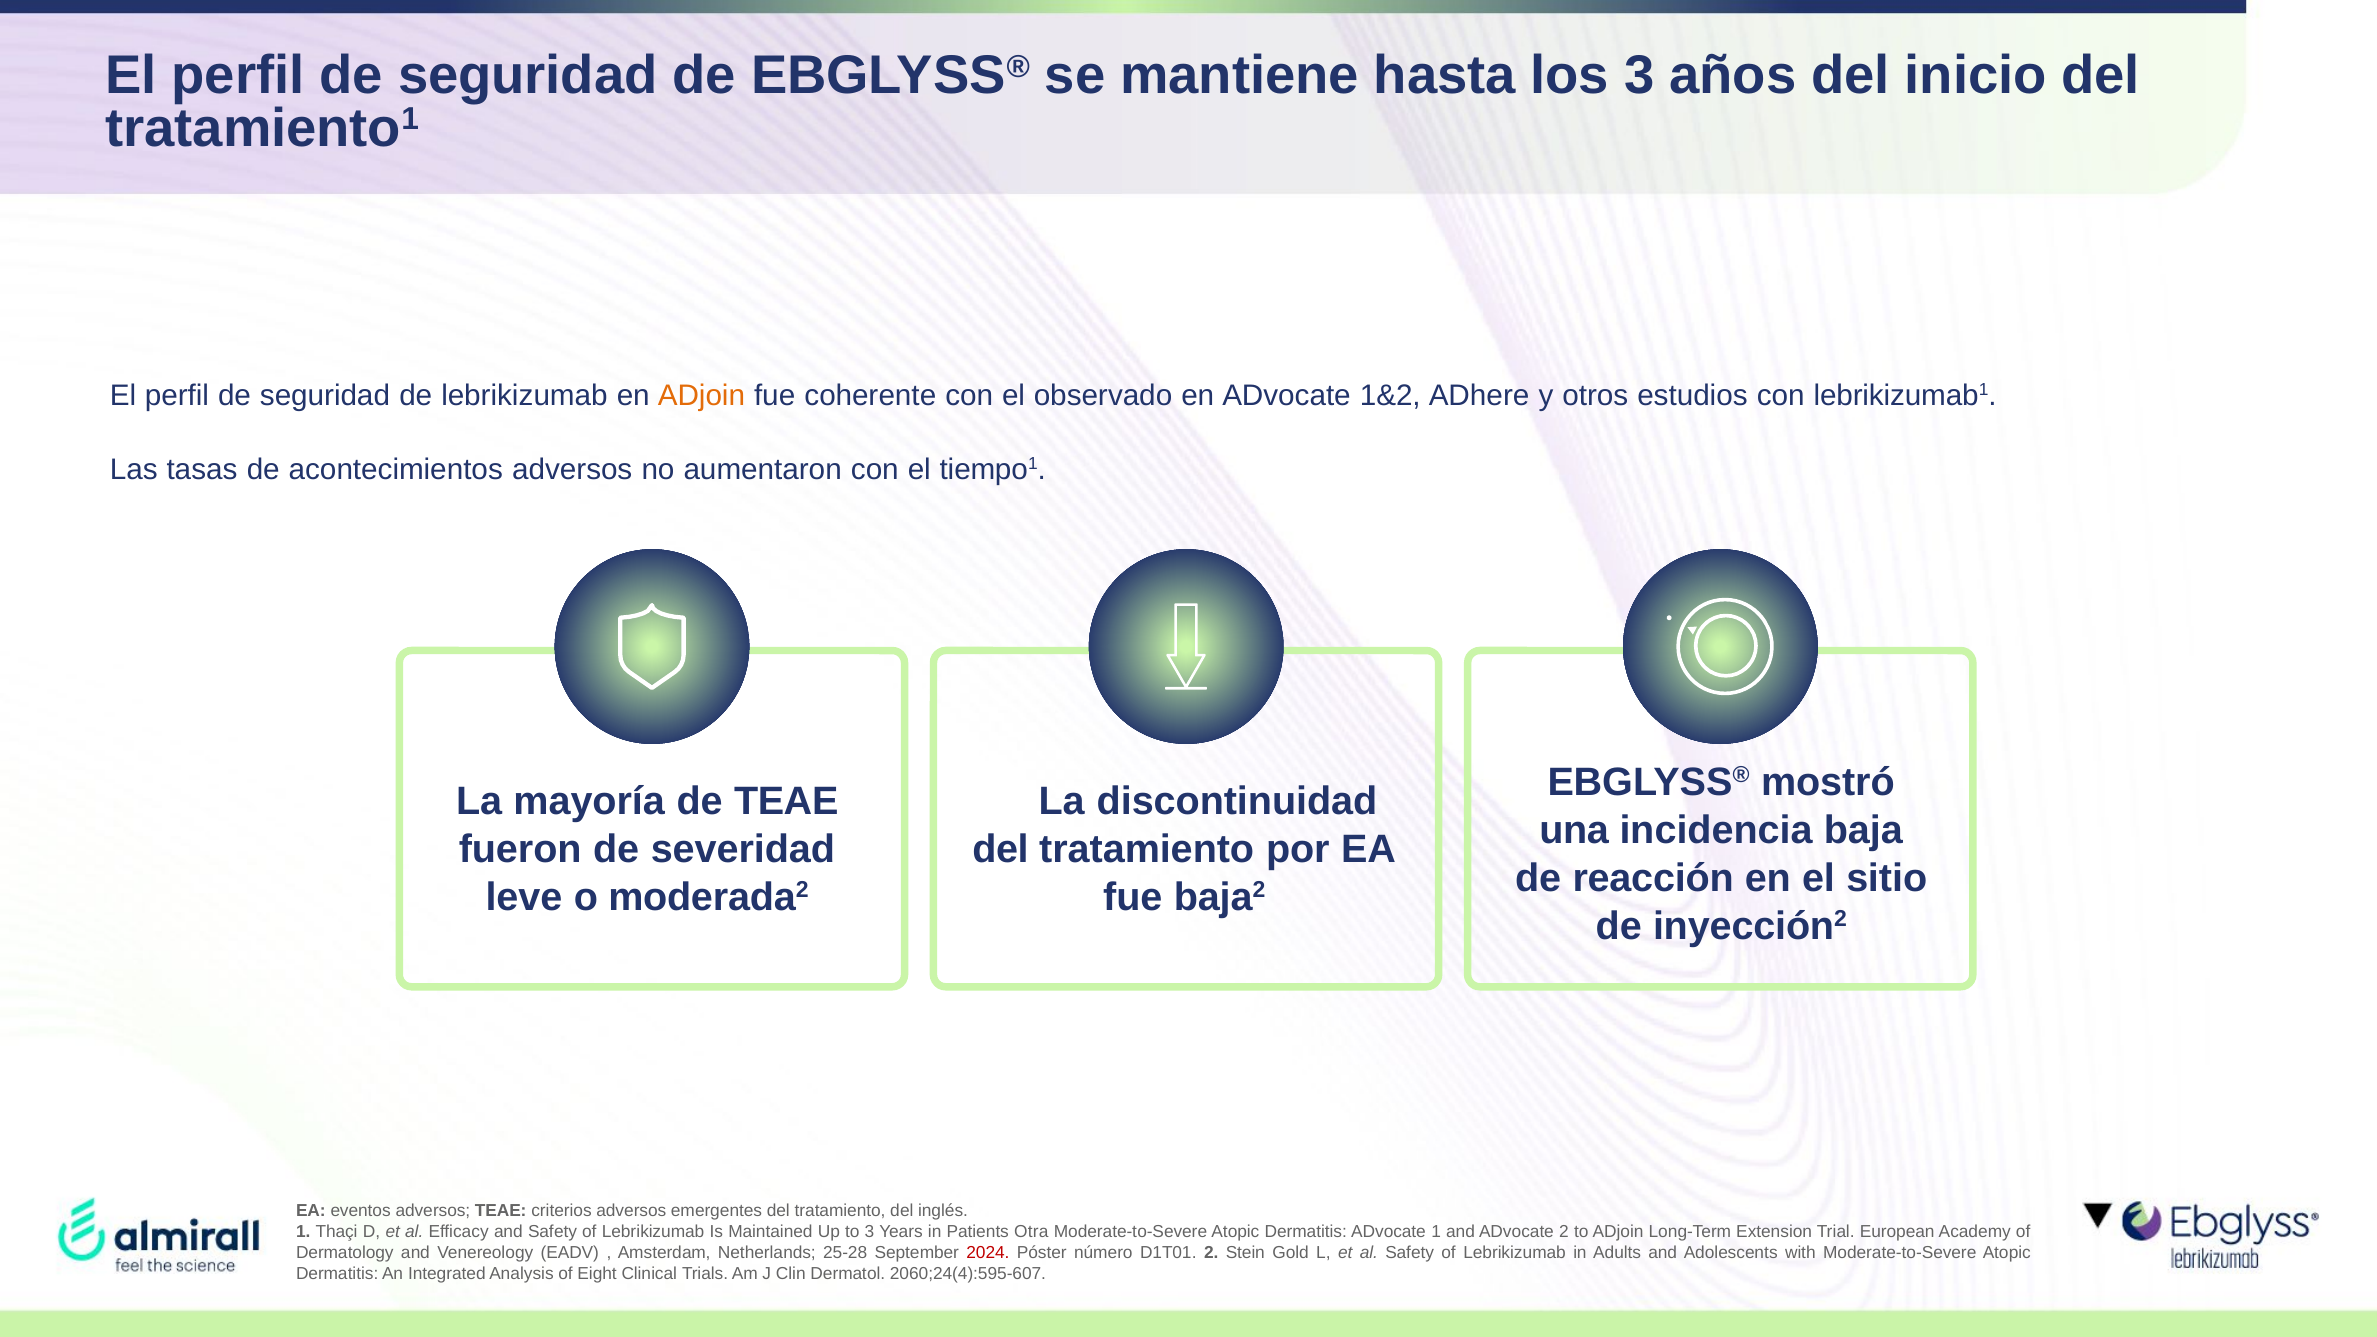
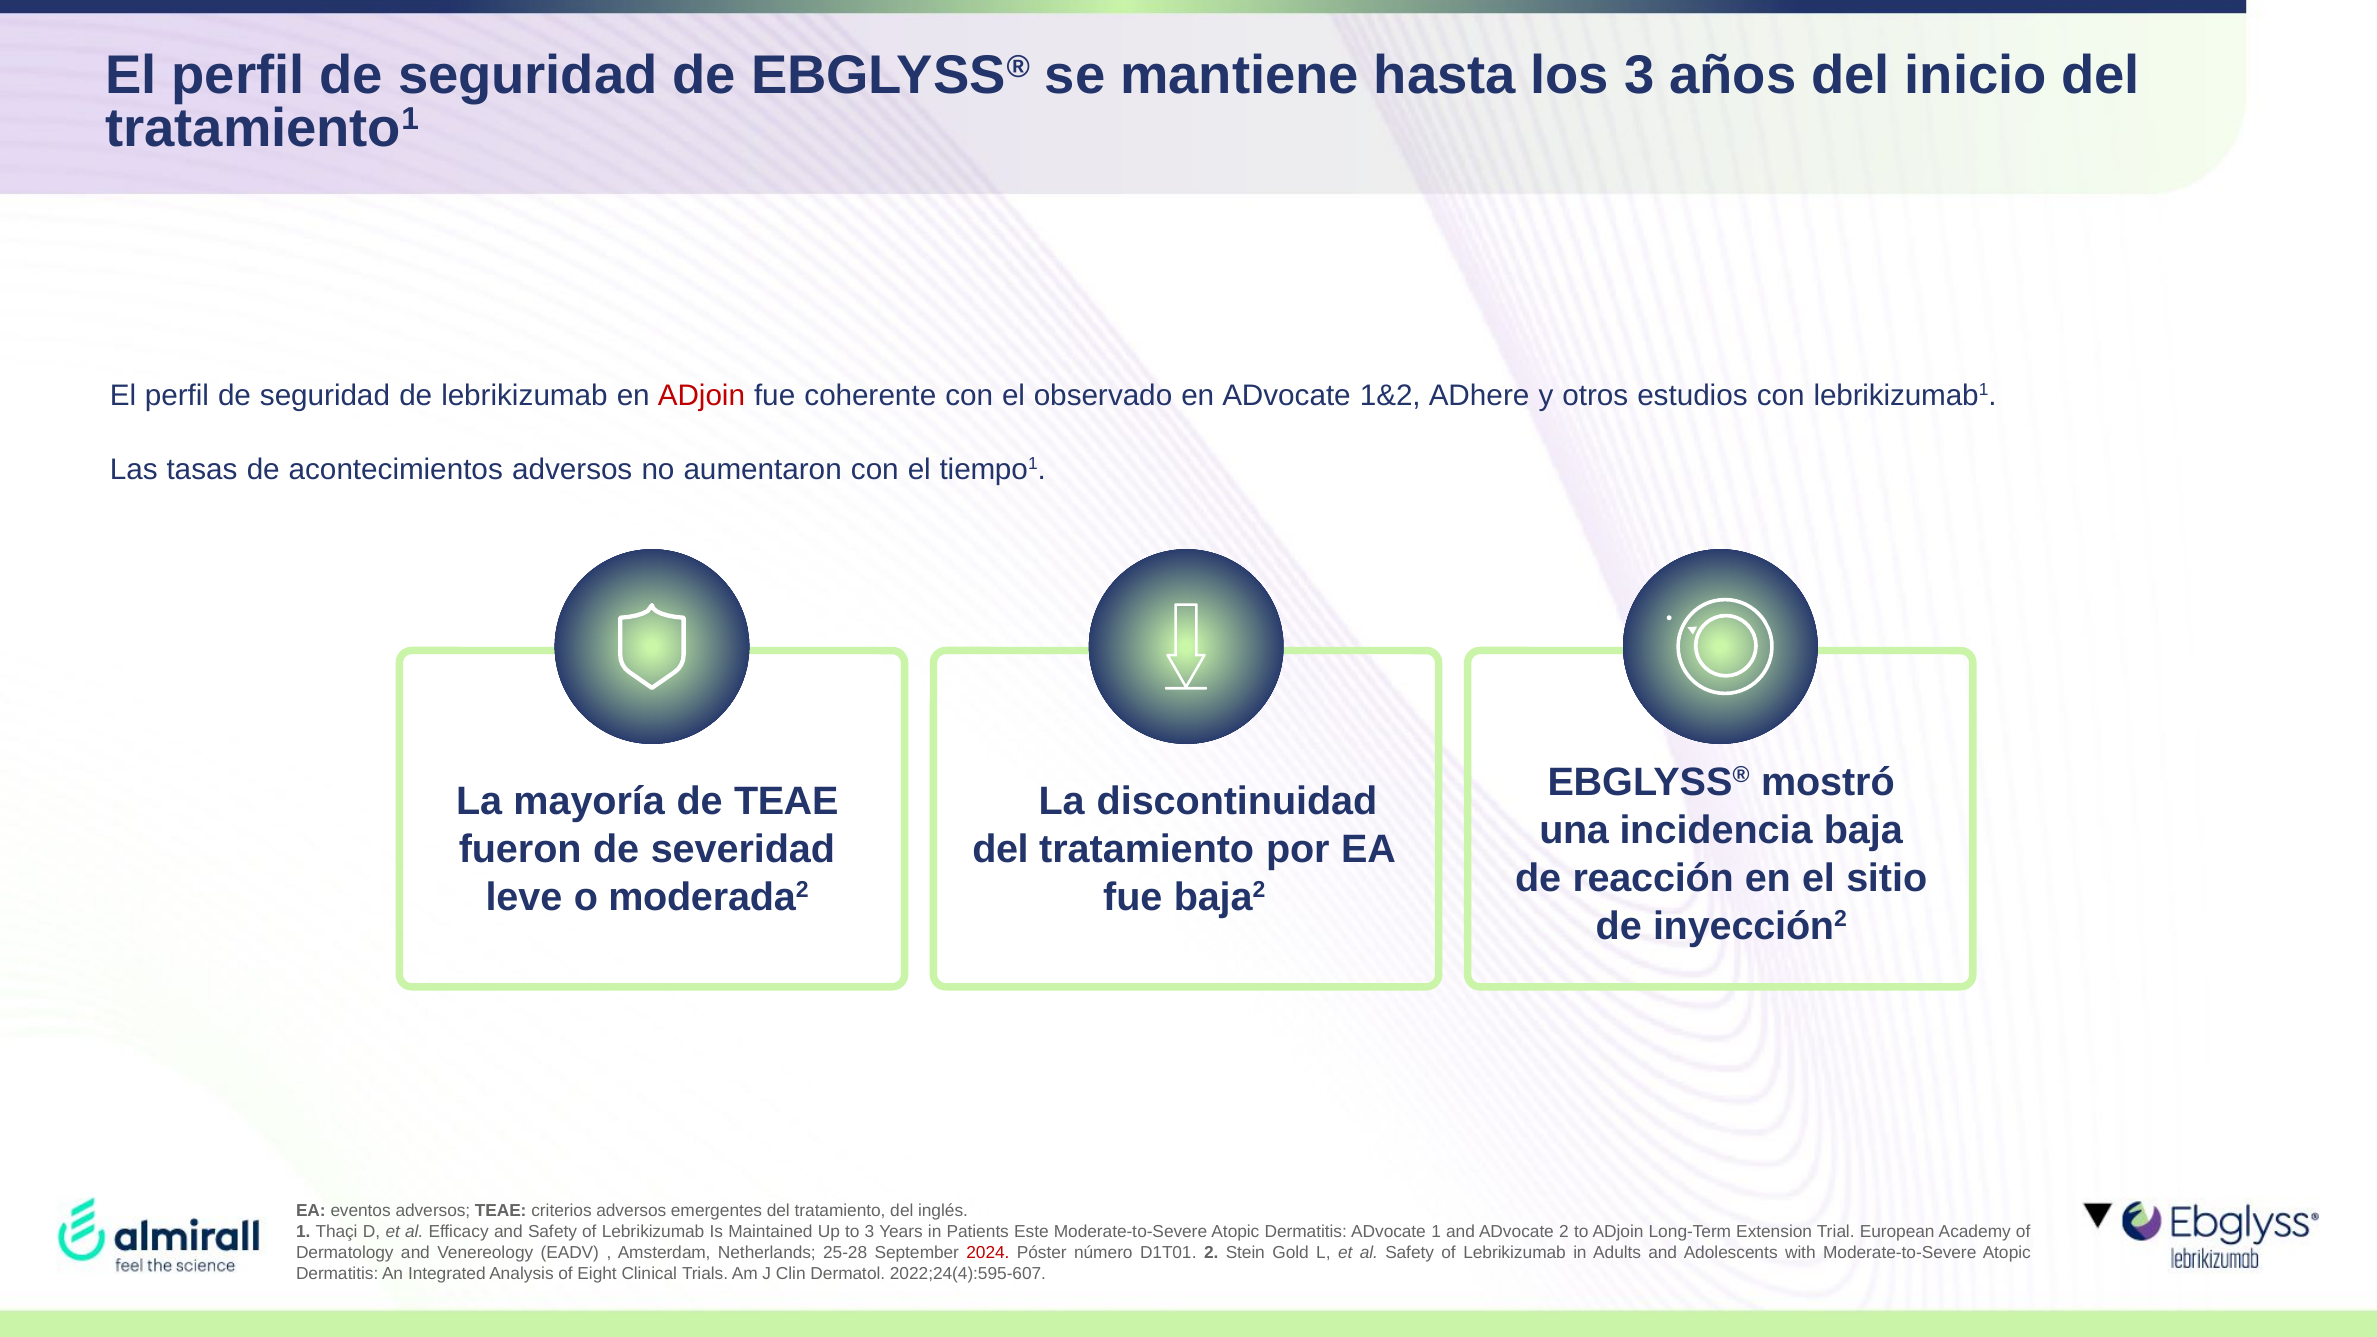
ADjoin colour: orange -> red (701, 395)
Otra: Otra -> Este (1031, 1232)
2060;24(4):595-607: 2060;24(4):595-607 -> 2022;24(4):595-607 (968, 1274)
